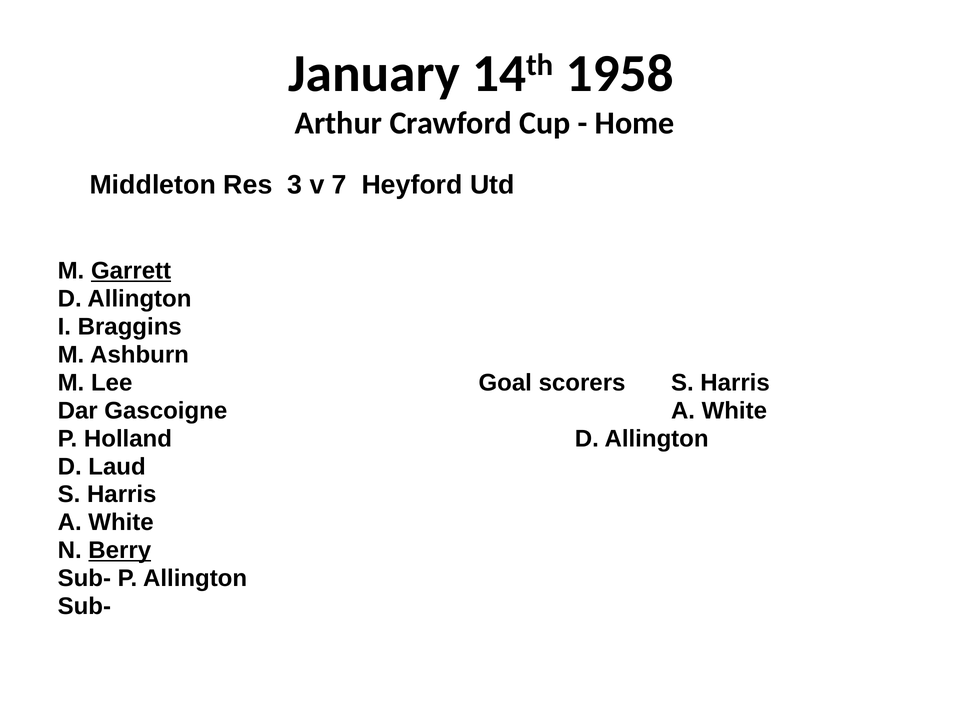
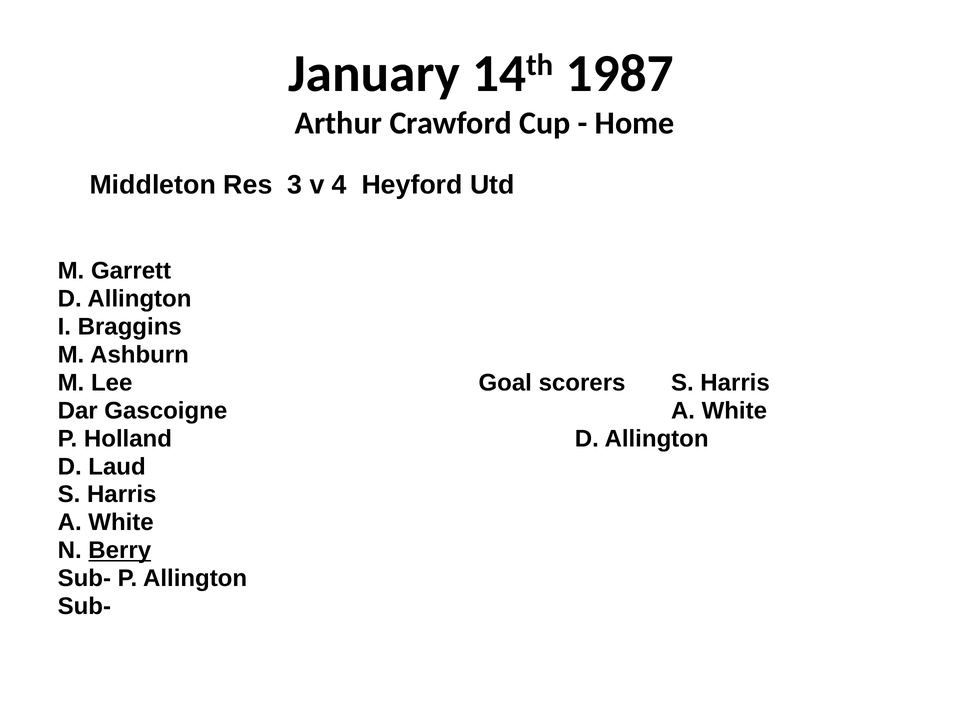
1958: 1958 -> 1987 (620, 73)
7: 7 -> 4 (339, 185)
Garrett underline: present -> none (131, 271)
